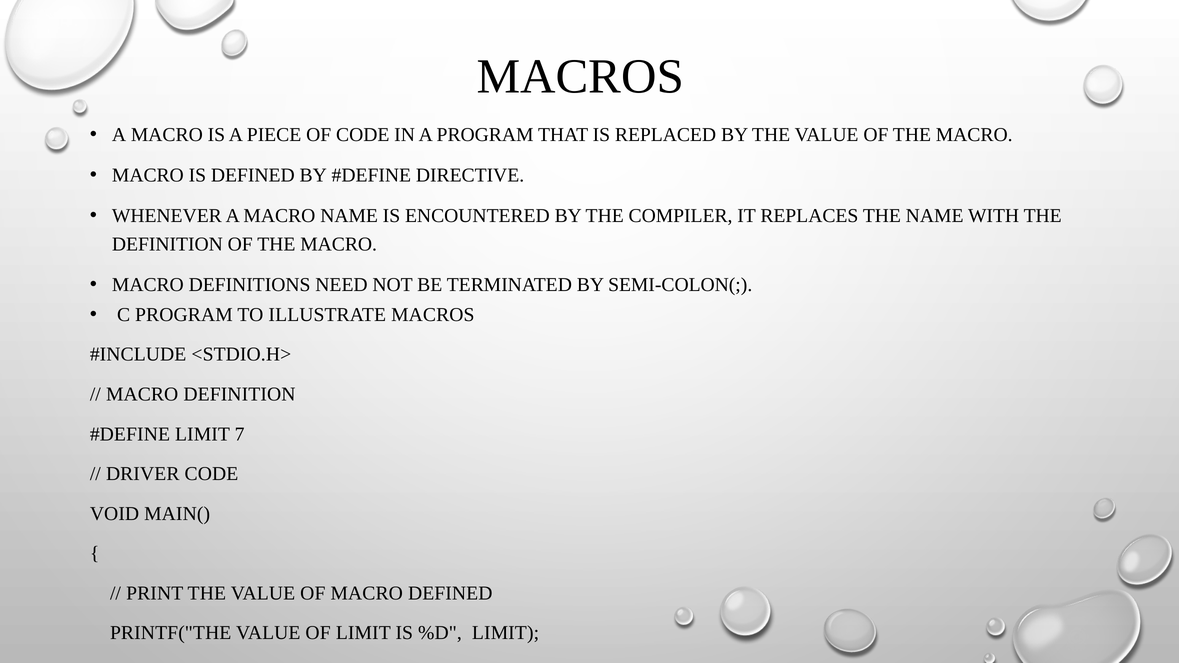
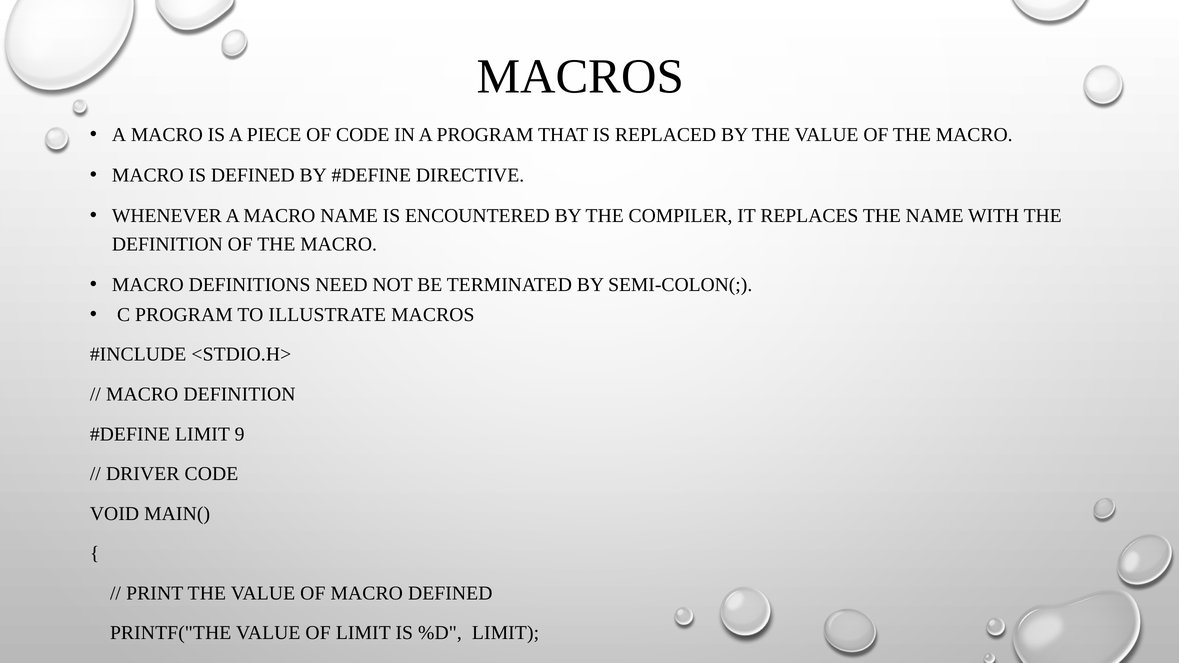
7: 7 -> 9 (240, 434)
